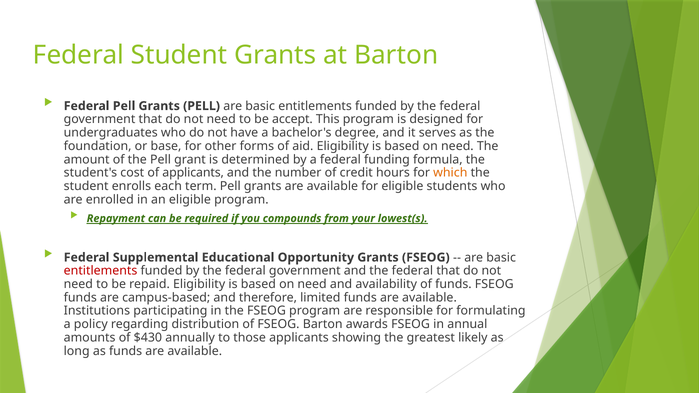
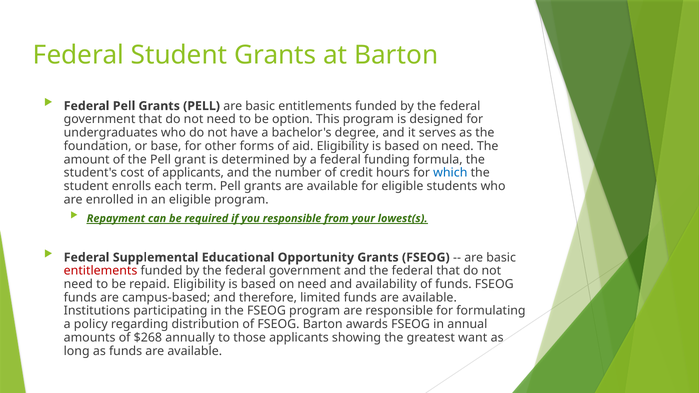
accept: accept -> option (292, 119)
which colour: orange -> blue (450, 173)
you compounds: compounds -> responsible (292, 219)
$430: $430 -> $268 (148, 338)
likely: likely -> want (473, 338)
